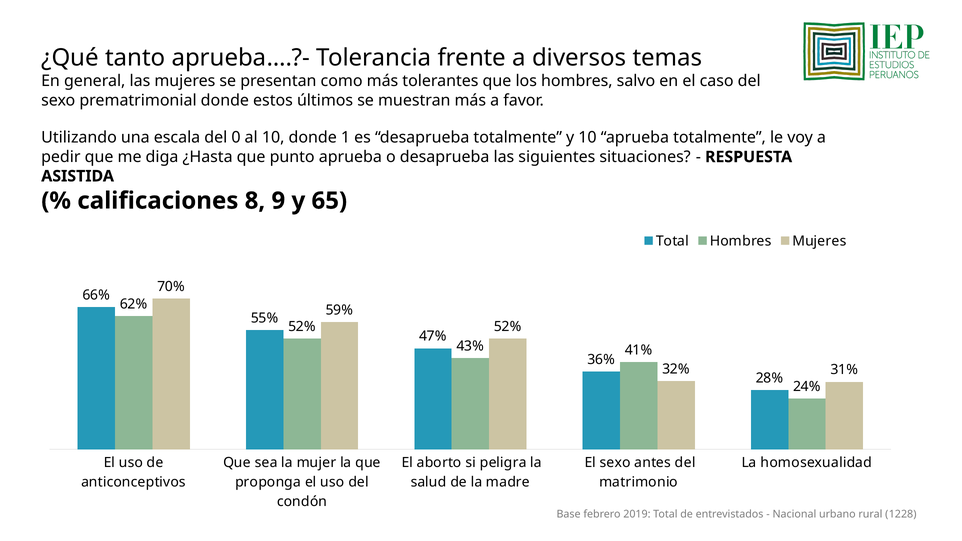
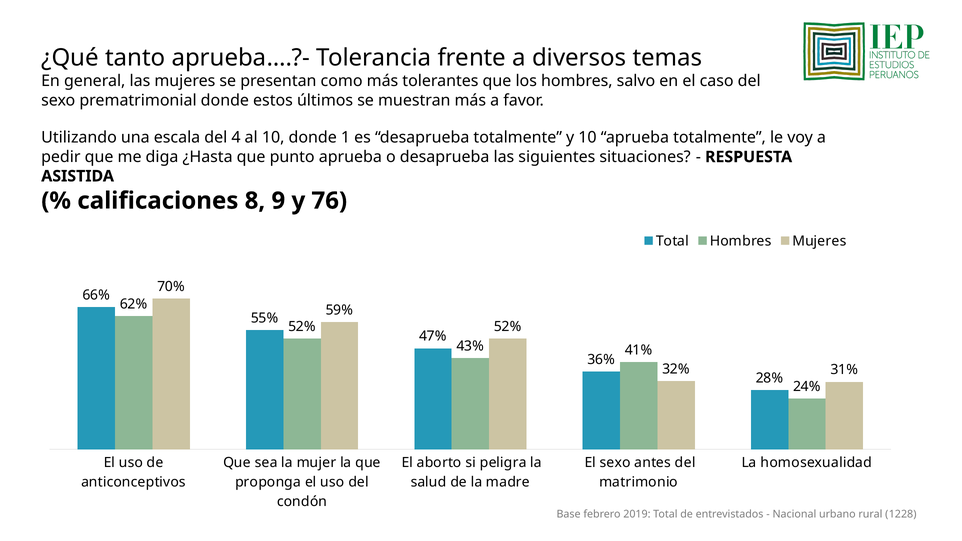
0: 0 -> 4 (236, 138)
65: 65 -> 76 (329, 201)
